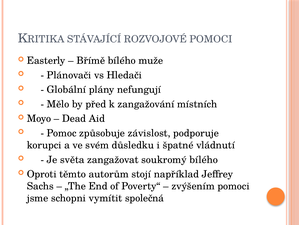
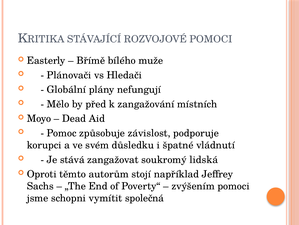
světa: světa -> stává (72, 159)
soukromý bílého: bílého -> lidská (204, 159)
